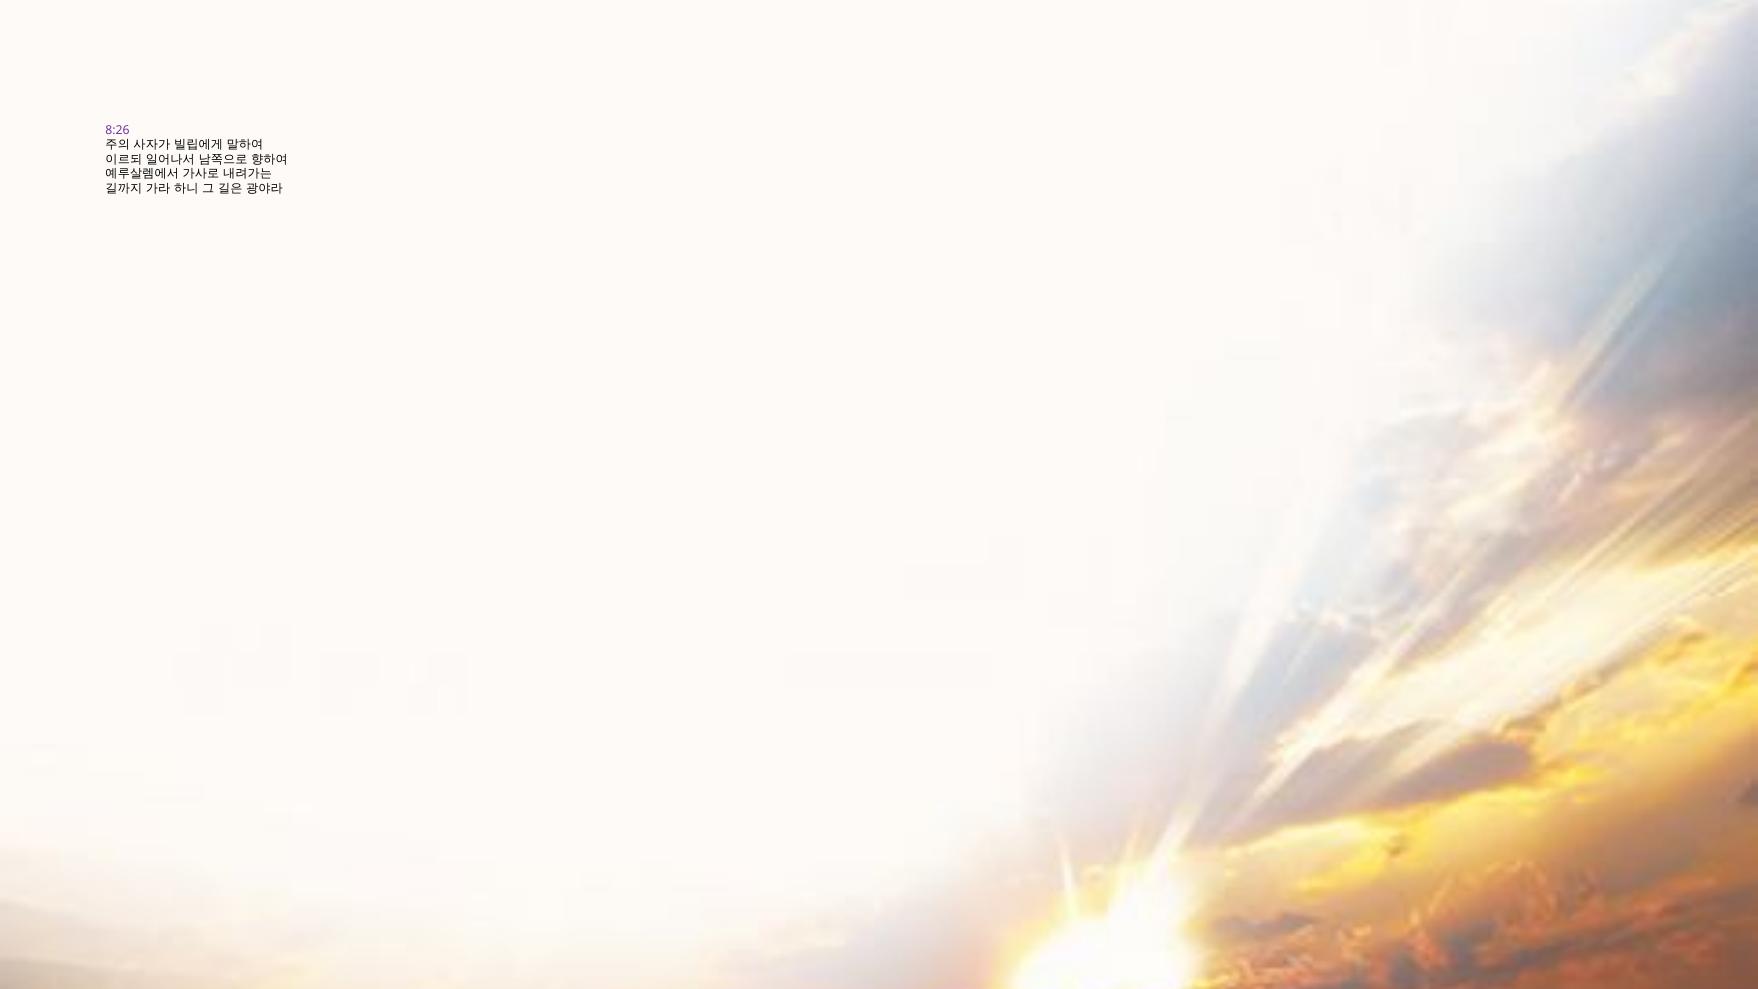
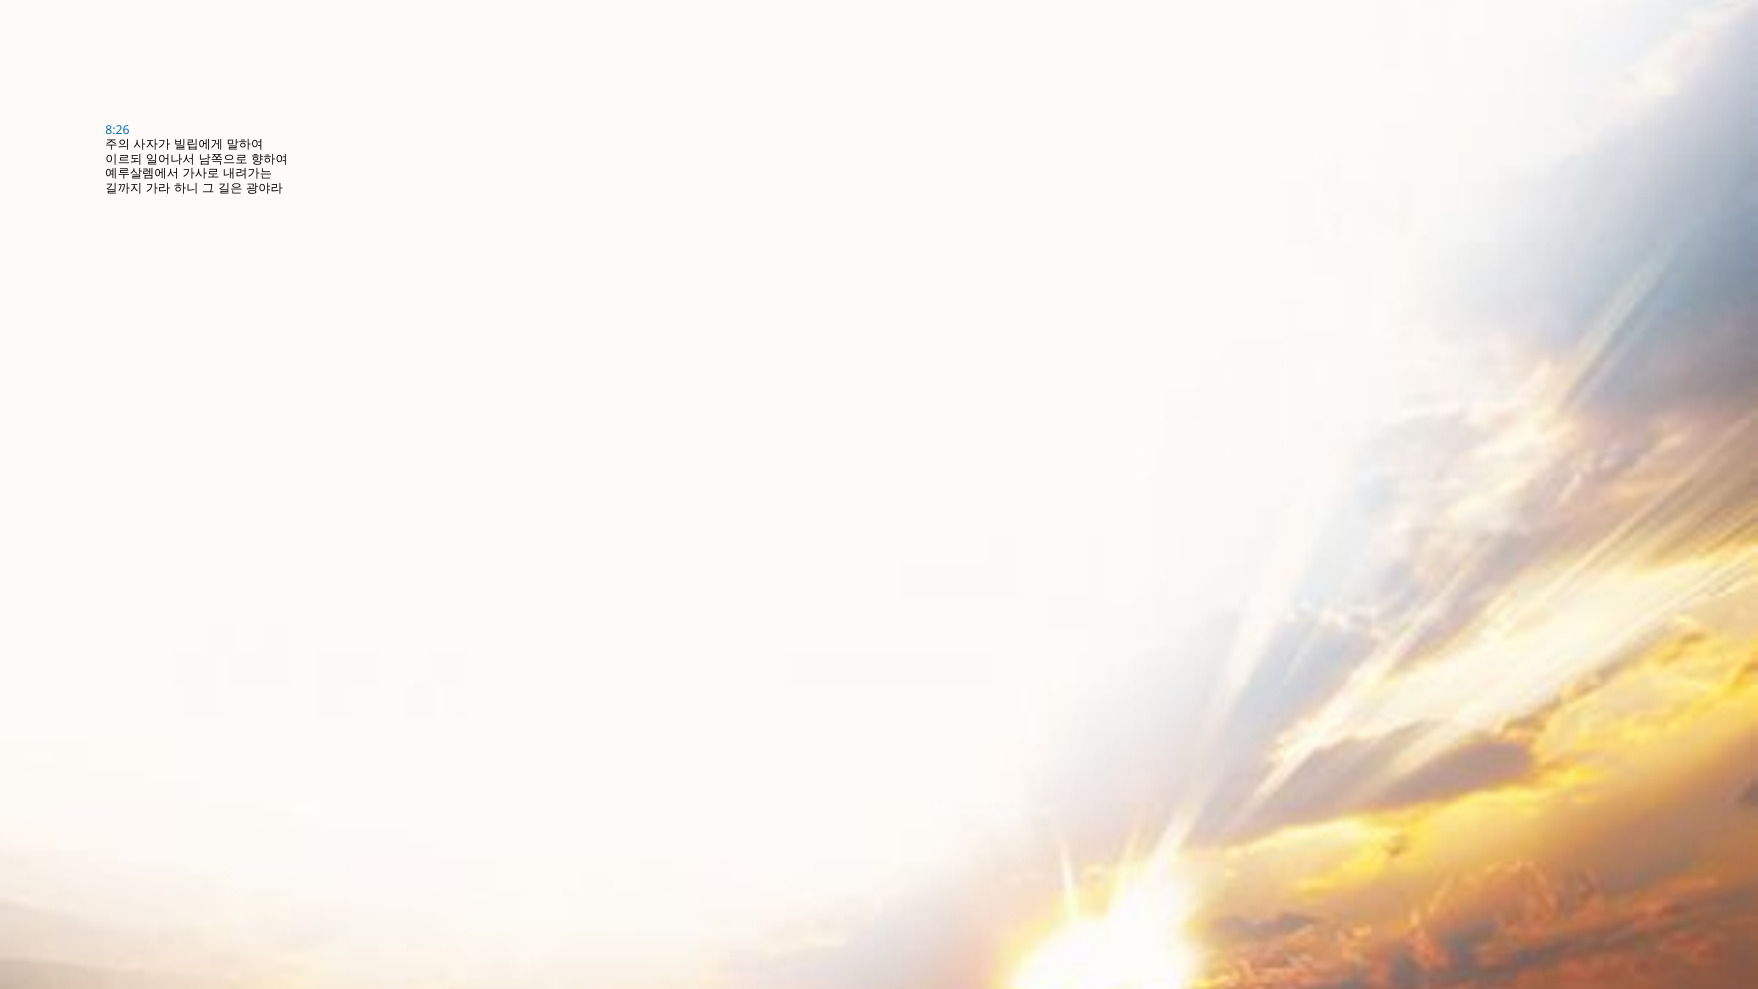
8:26 colour: purple -> blue (118, 130)
